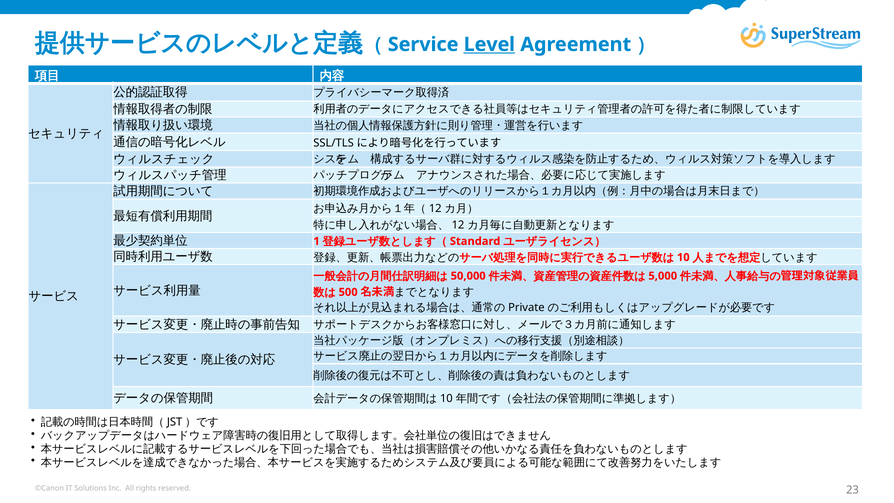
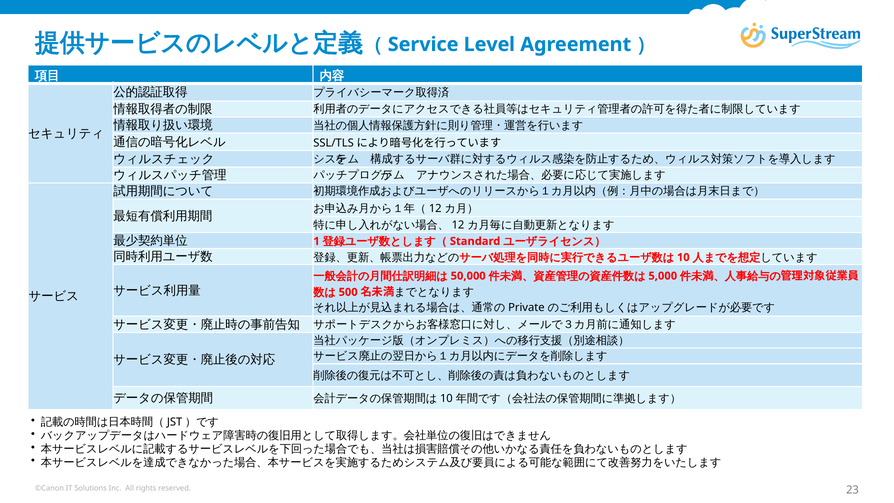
Level underline: present -> none (489, 44)
